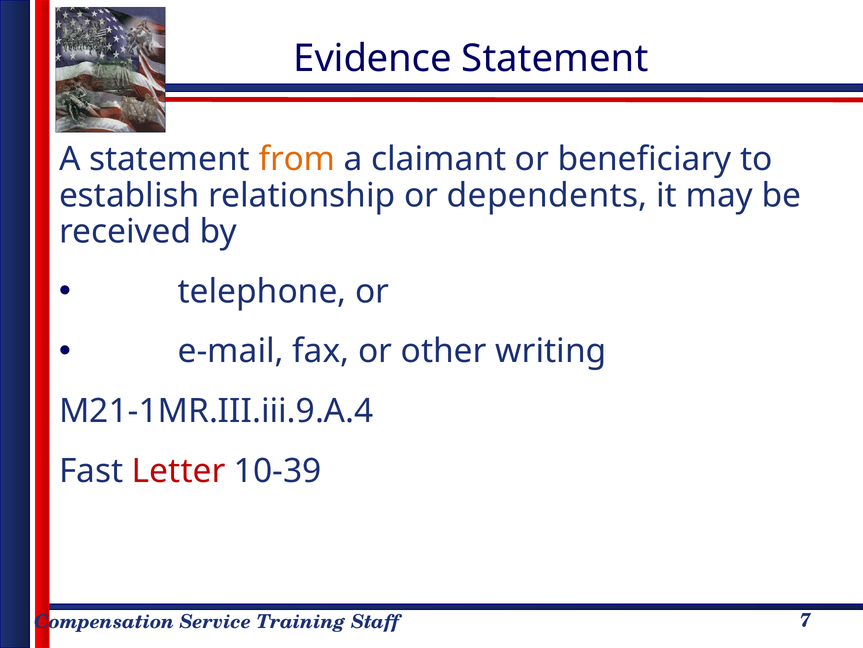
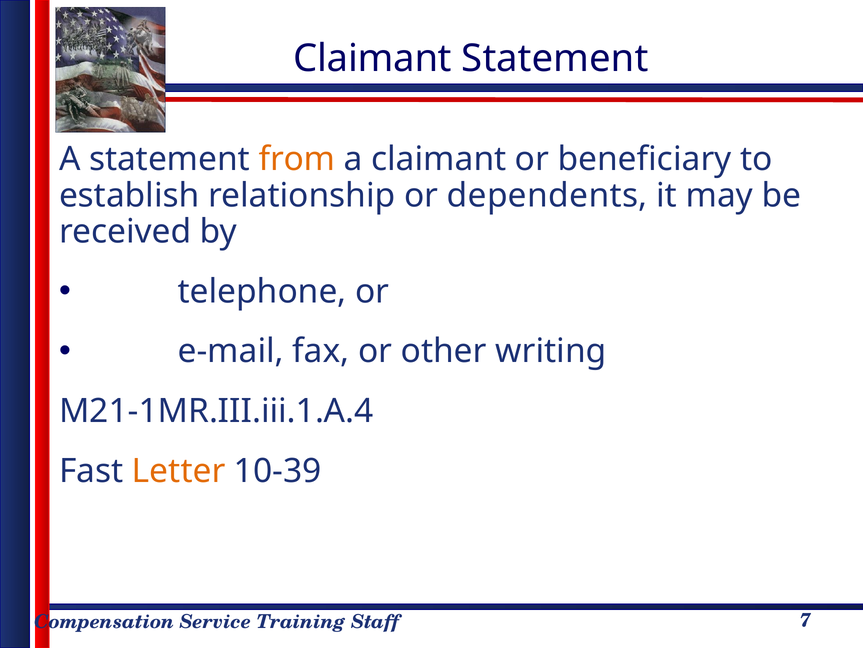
Evidence: Evidence -> Claimant (373, 59)
M21-1MR.III.iii.9.A.4: M21-1MR.III.iii.9.A.4 -> M21-1MR.III.iii.1.A.4 (216, 411)
Letter colour: red -> orange (179, 471)
